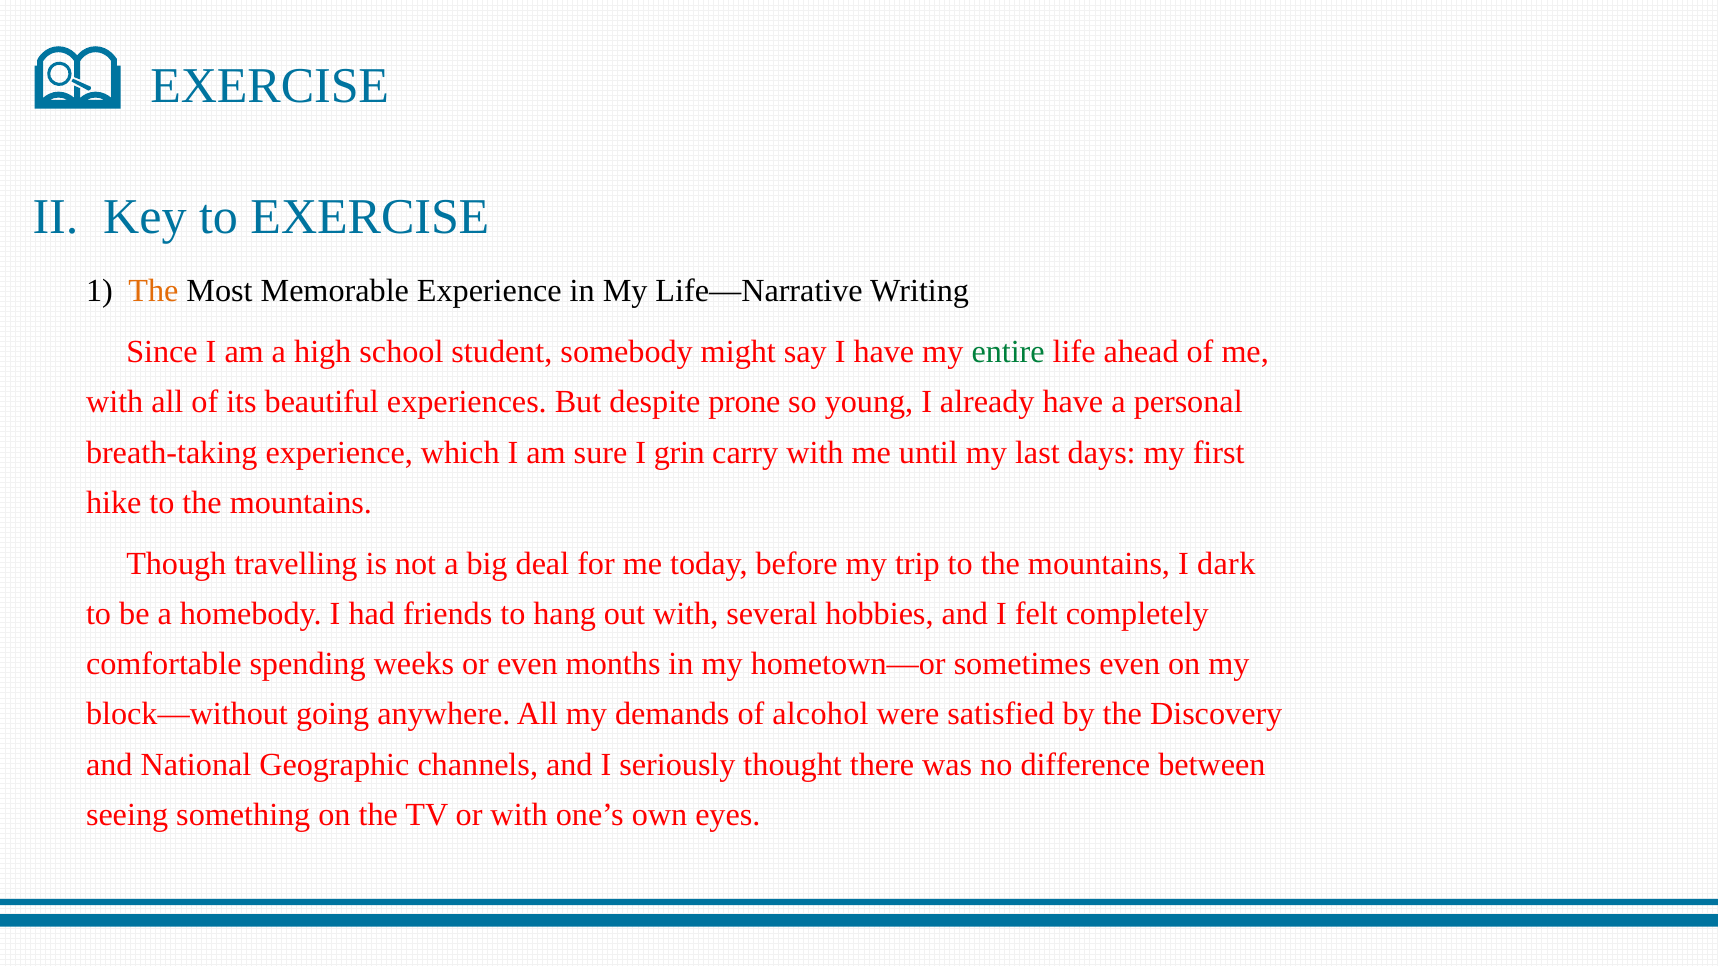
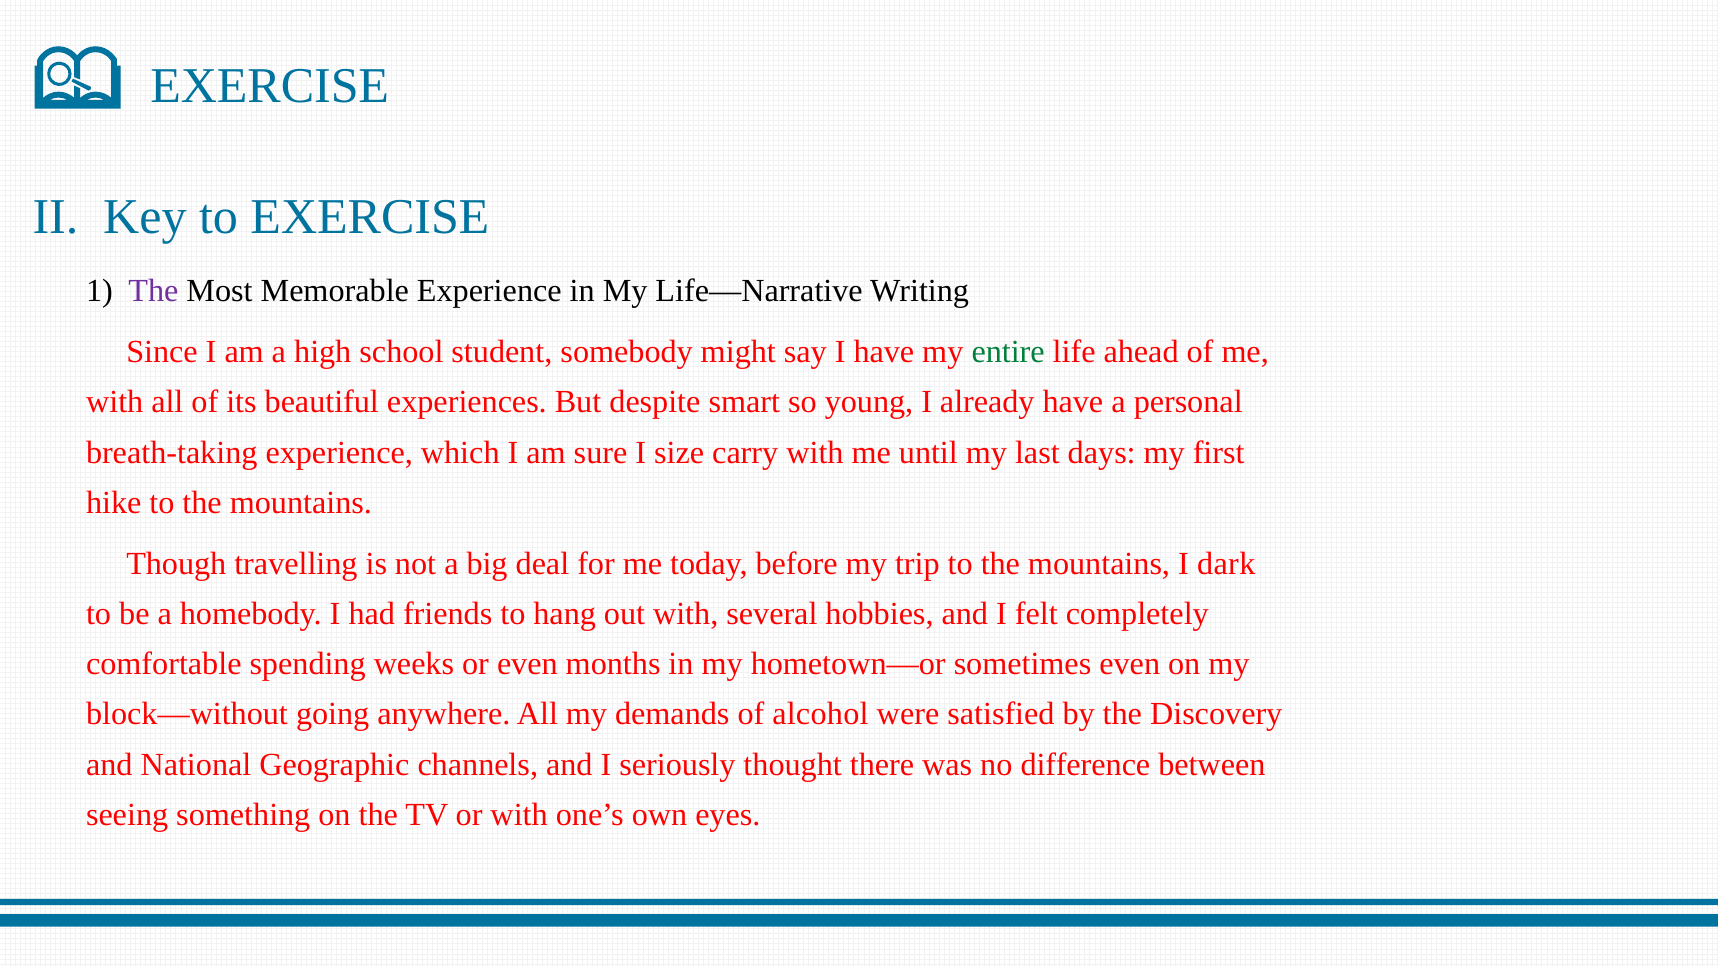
The colour: orange -> purple (153, 291)
prone: prone -> smart (744, 402)
grin: grin -> size (679, 453)
